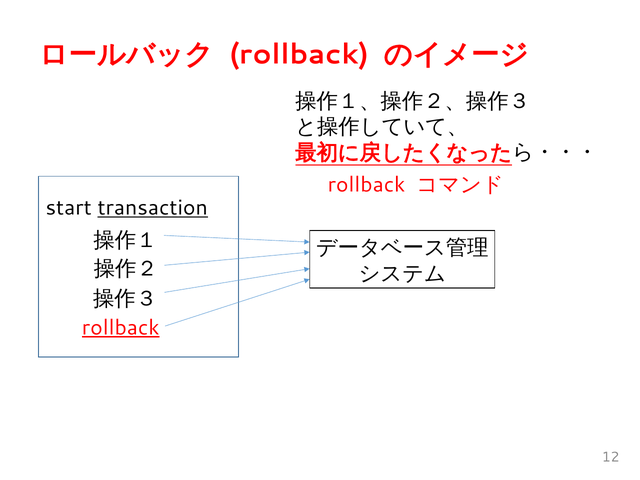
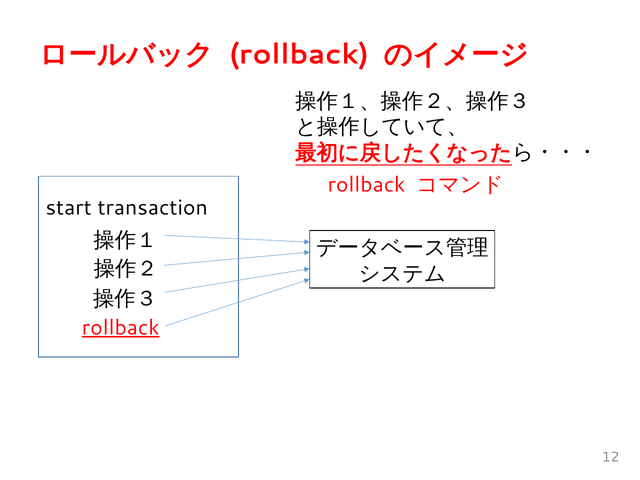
transaction underline: present -> none (153, 208)
